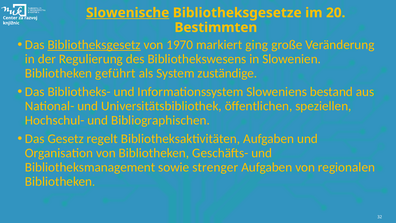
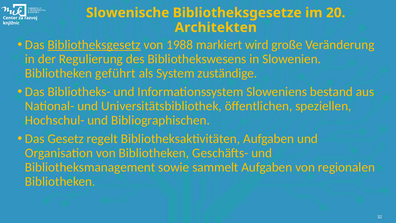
Slowenische underline: present -> none (128, 13)
Bestimmten: Bestimmten -> Architekten (216, 27)
1970: 1970 -> 1988 (180, 45)
ging: ging -> wird (257, 45)
strenger: strenger -> sammelt (215, 167)
